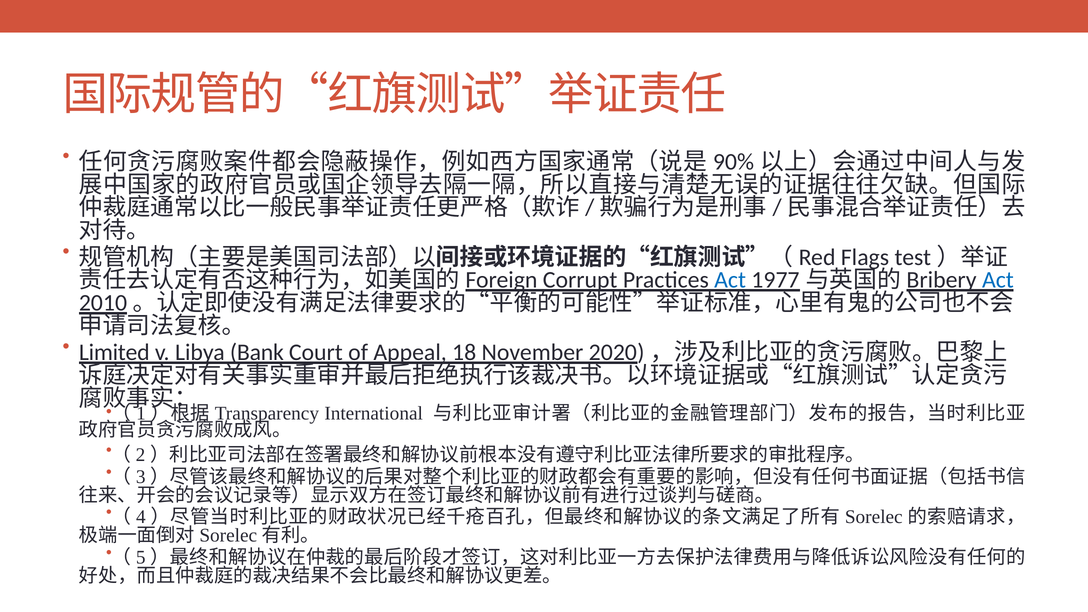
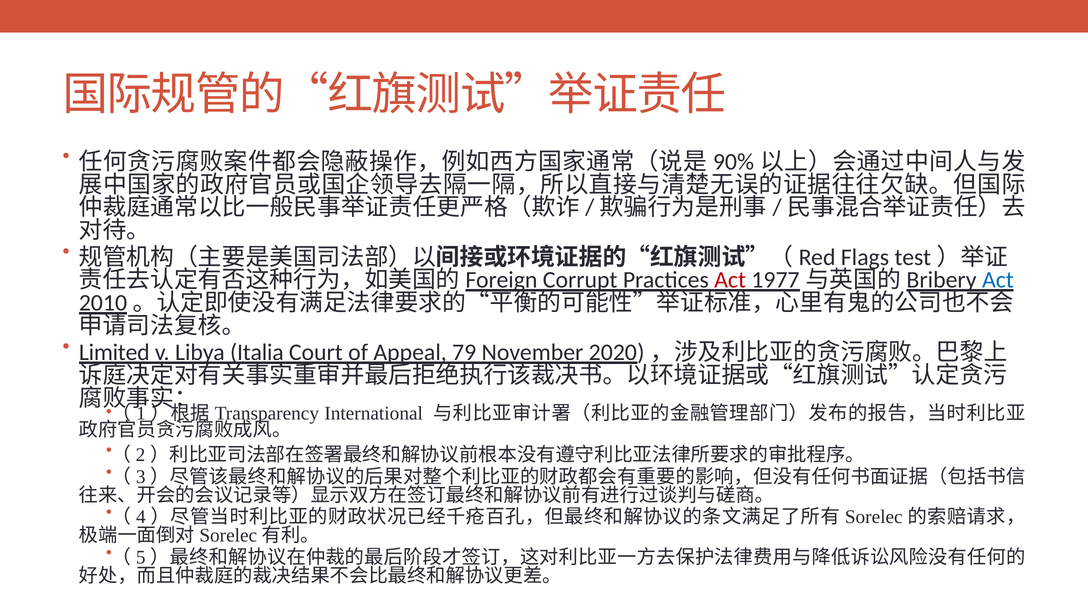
Act colour: blue -> red (730, 280)
Bank: Bank -> Italia (257, 353)
18: 18 -> 79 (464, 353)
